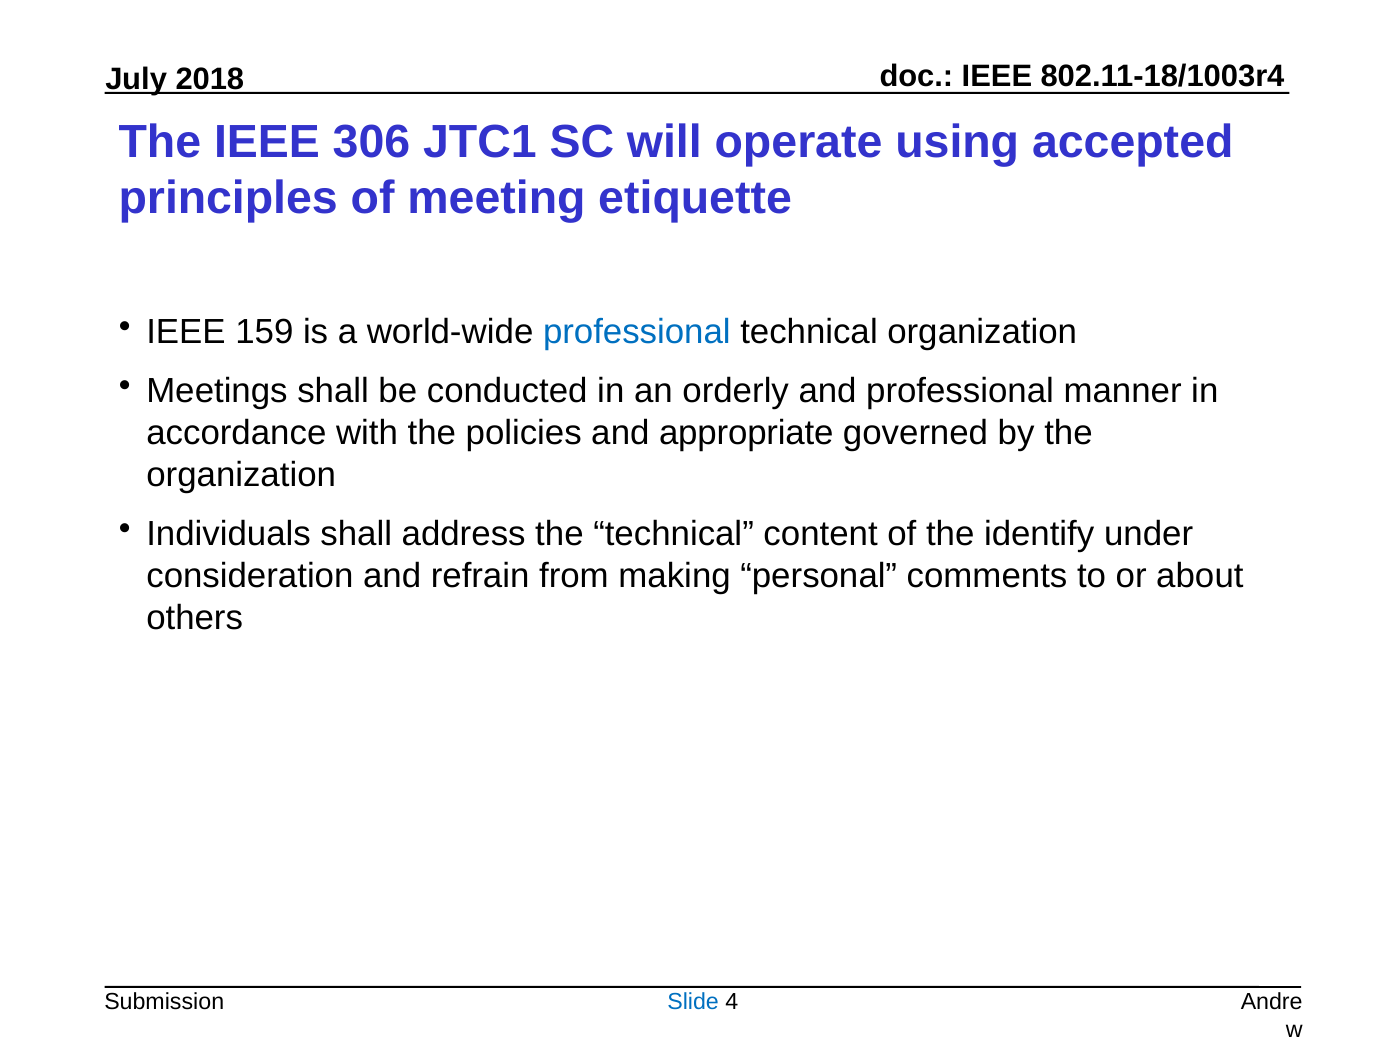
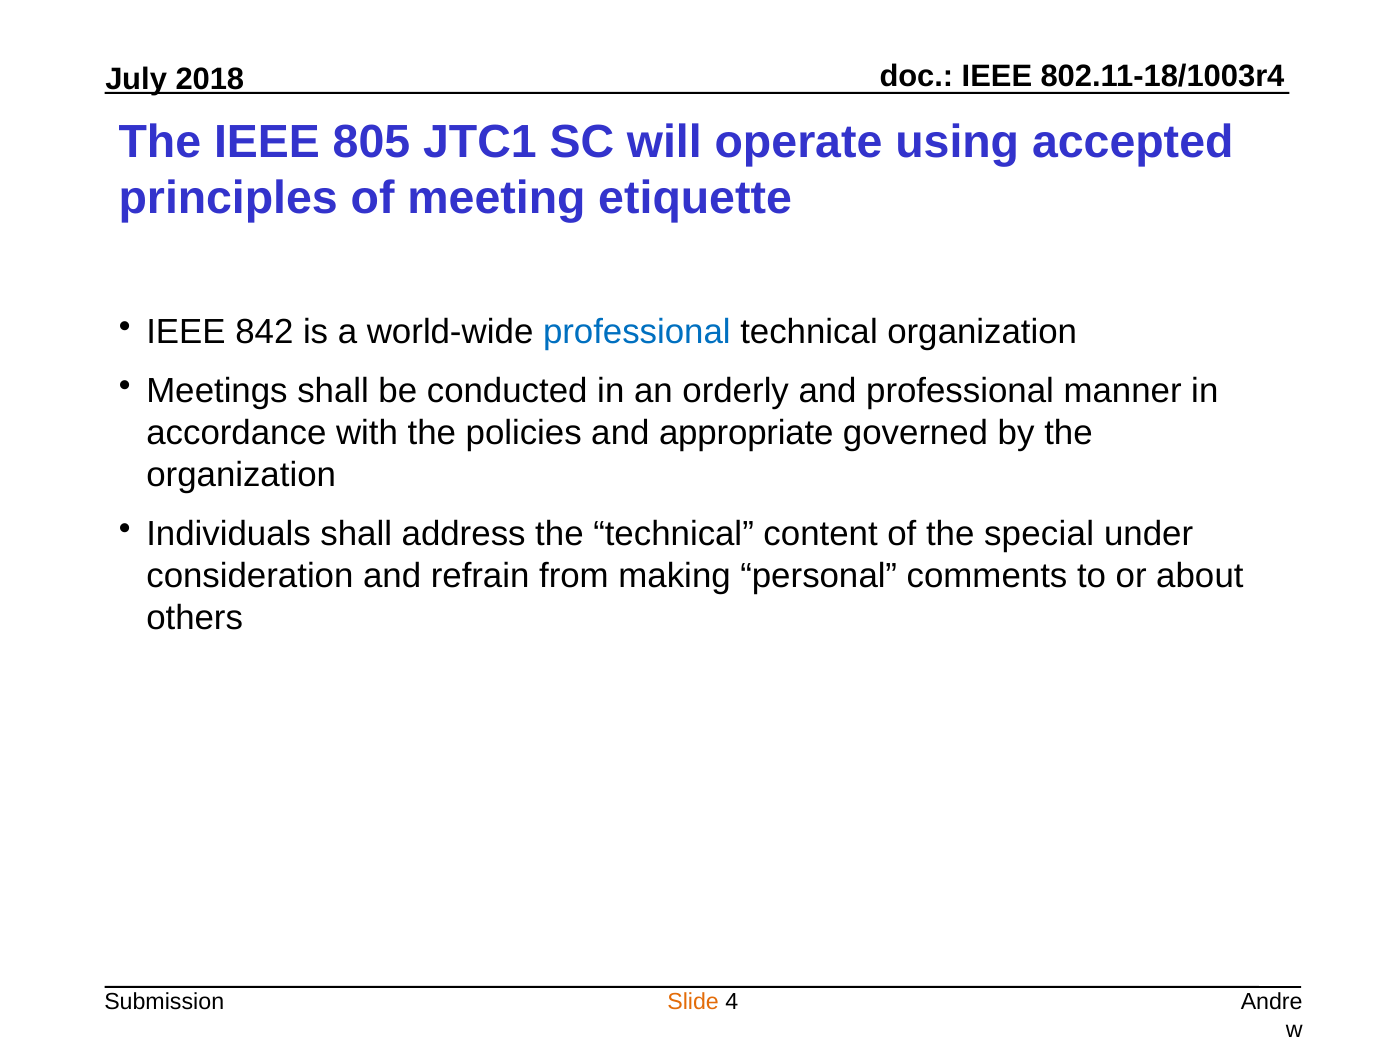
306: 306 -> 805 (371, 143)
159: 159 -> 842 (264, 332)
identify: identify -> special (1039, 535)
Slide colour: blue -> orange (693, 1003)
